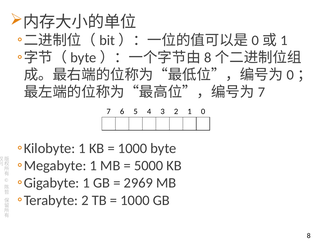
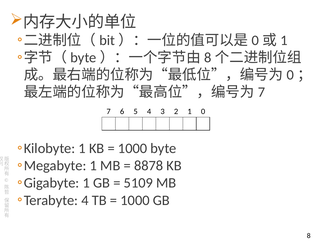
5000: 5000 -> 8878 (149, 166)
2969: 2969 -> 5109 (138, 183)
2: 2 -> 4 (85, 200)
